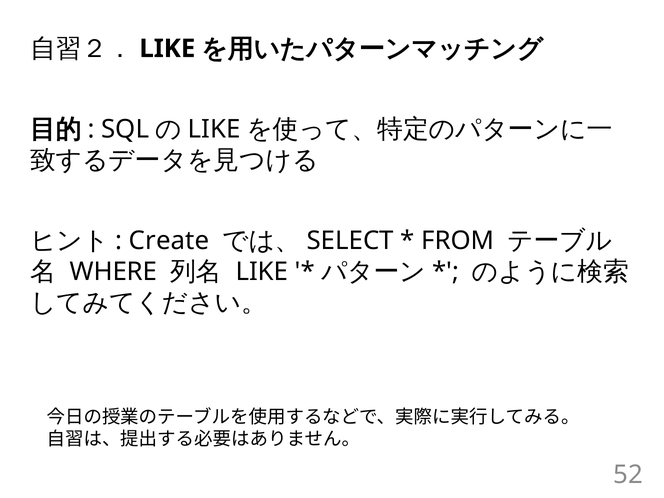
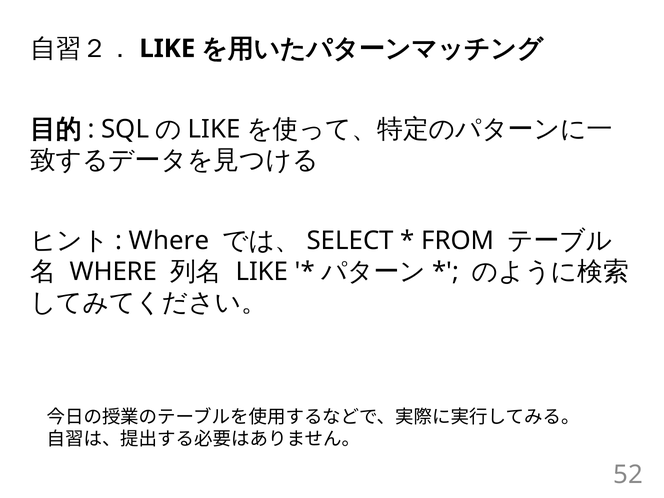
Create: Create -> Where (169, 241)
